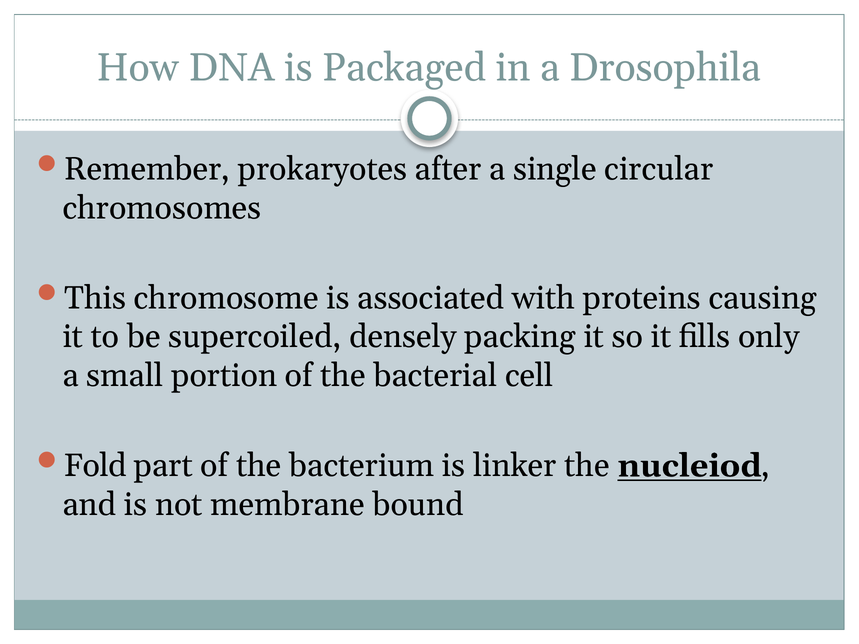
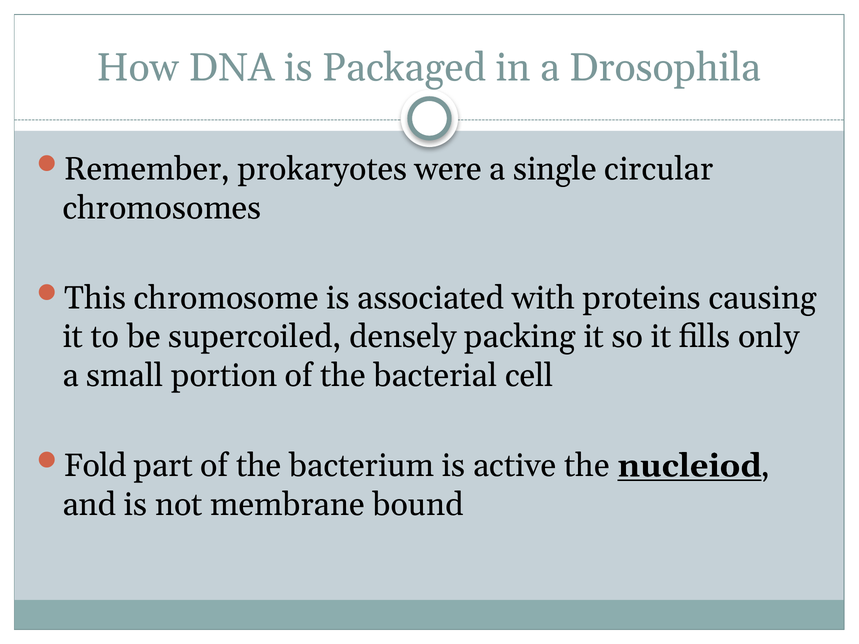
after: after -> were (448, 169)
linker: linker -> active (515, 466)
